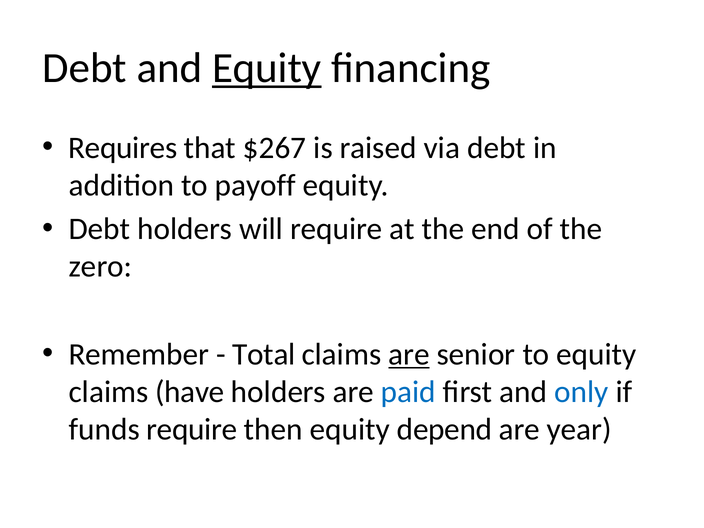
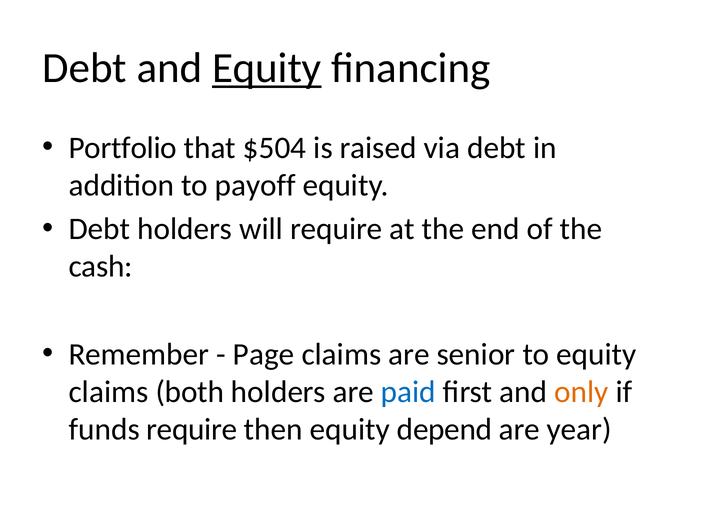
Requires: Requires -> Portfolio (123, 148)
$267: $267 -> $504 (275, 148)
zero: zero -> cash (101, 267)
Total: Total -> Page (264, 354)
are underline: present -> none (409, 354)
have: have -> both (190, 392)
only colour: blue -> orange (581, 392)
